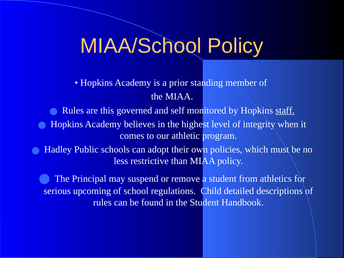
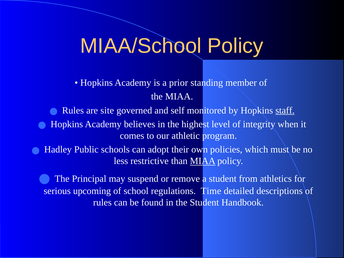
this: this -> site (107, 110)
MIAA underline: none -> present (203, 161)
Child: Child -> Time (211, 191)
